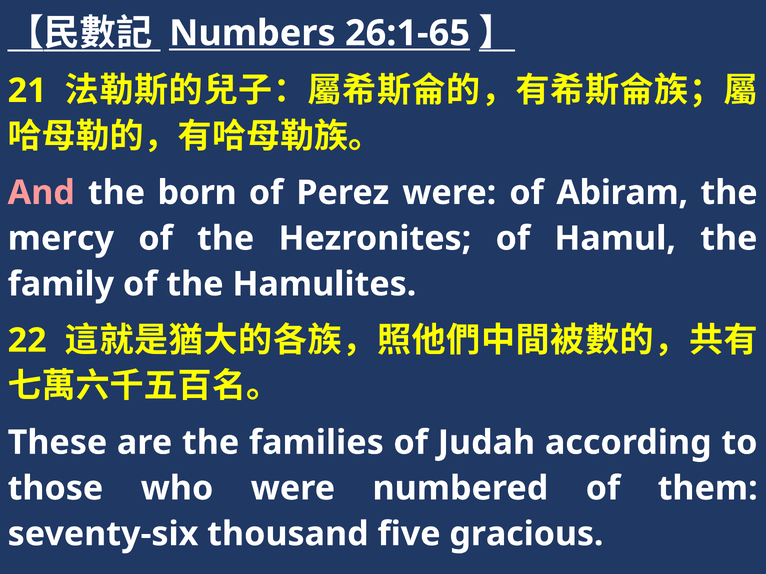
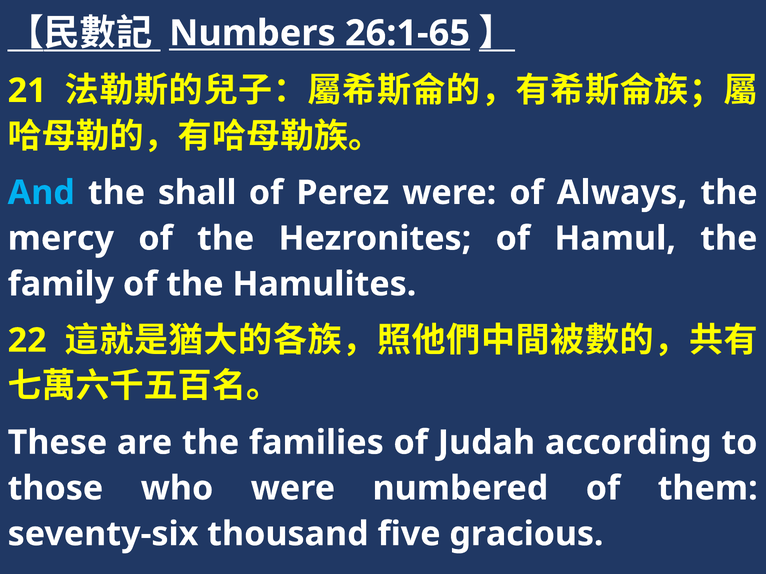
And colour: pink -> light blue (41, 193)
born: born -> shall (197, 193)
Abiram: Abiram -> Always (622, 193)
